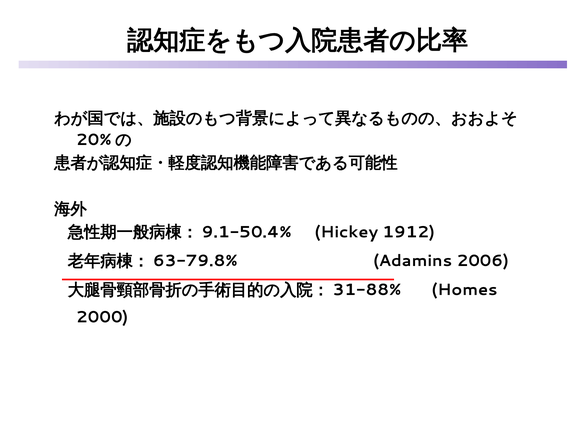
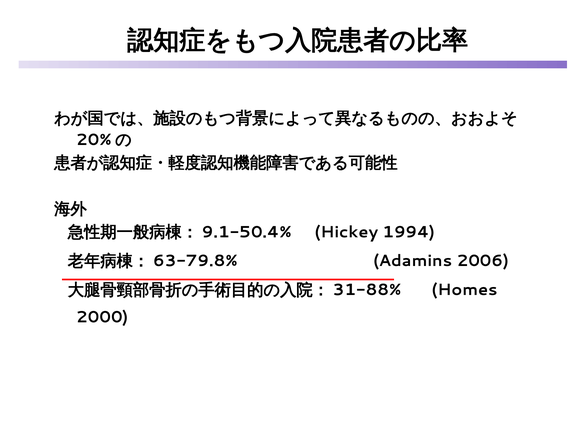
1912: 1912 -> 1994 (409, 232)
